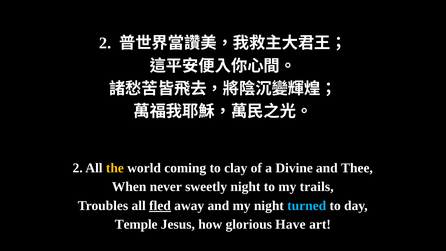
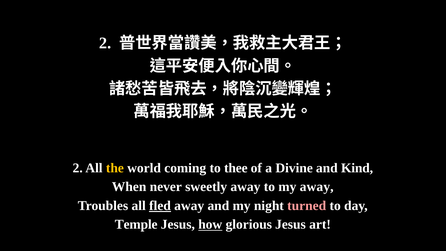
clay: clay -> thee (236, 168)
Thee: Thee -> Kind (357, 168)
sweetly night: night -> away (245, 187)
my trails: trails -> away (317, 187)
turned colour: light blue -> pink (307, 206)
how underline: none -> present (210, 224)
glorious Have: Have -> Jesus (290, 224)
